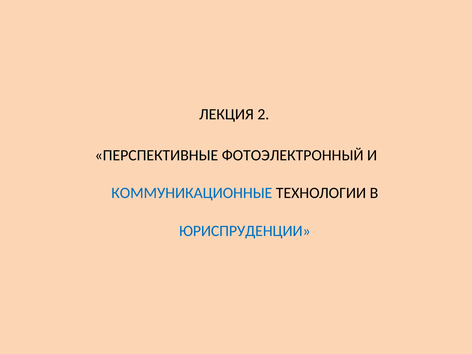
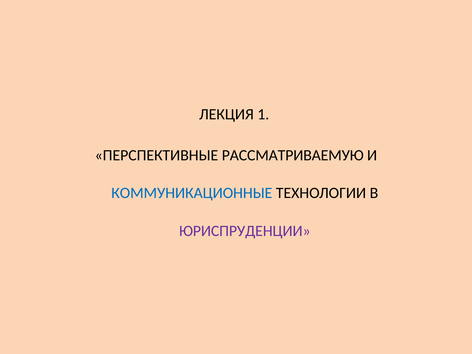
2: 2 -> 1 (263, 114)
ФОТОЭЛЕКТРОННЫЙ: ФОТОЭЛЕКТРОННЫЙ -> РАССМАТРИВАЕМУЮ (293, 155)
ЮРИСПРУДЕНЦИИ colour: blue -> purple (245, 231)
